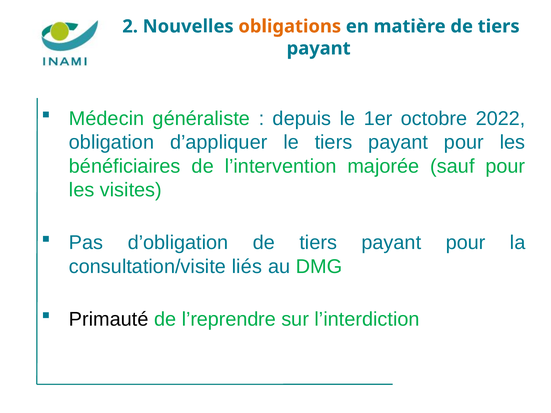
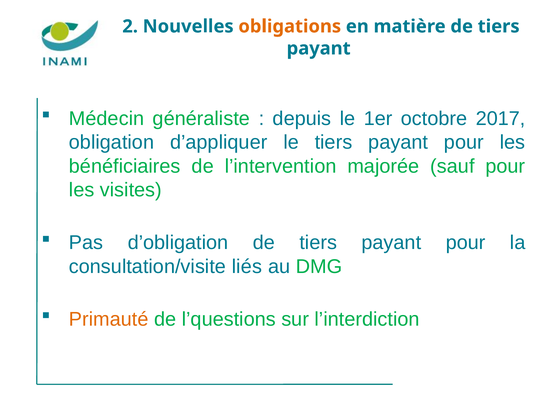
2022: 2022 -> 2017 (501, 119)
Primauté colour: black -> orange (109, 319)
l’reprendre: l’reprendre -> l’questions (229, 319)
